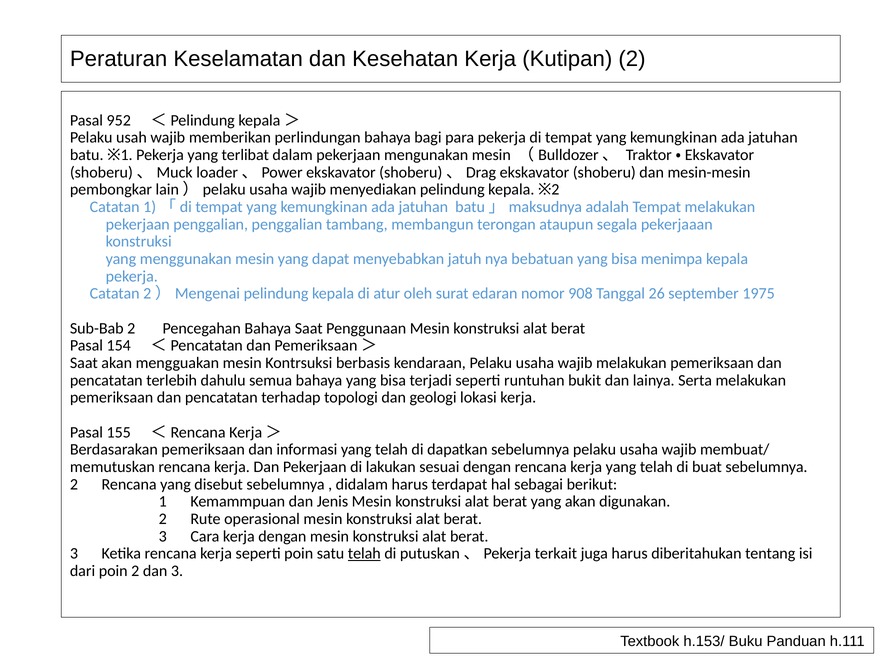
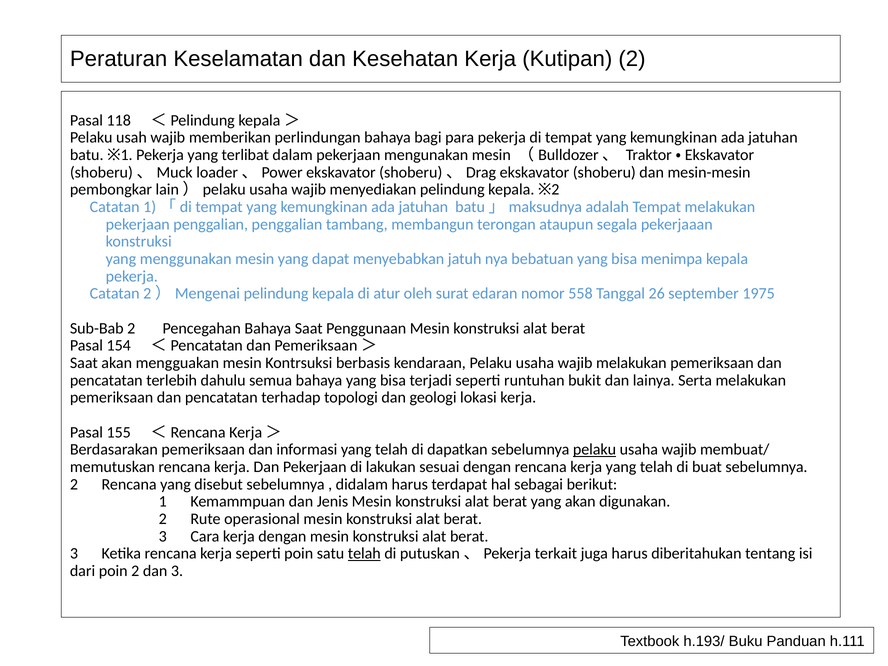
952: 952 -> 118 (119, 120)
908: 908 -> 558 (580, 294)
pelaku underline: none -> present (595, 450)
h.153/: h.153/ -> h.193/ (704, 641)
